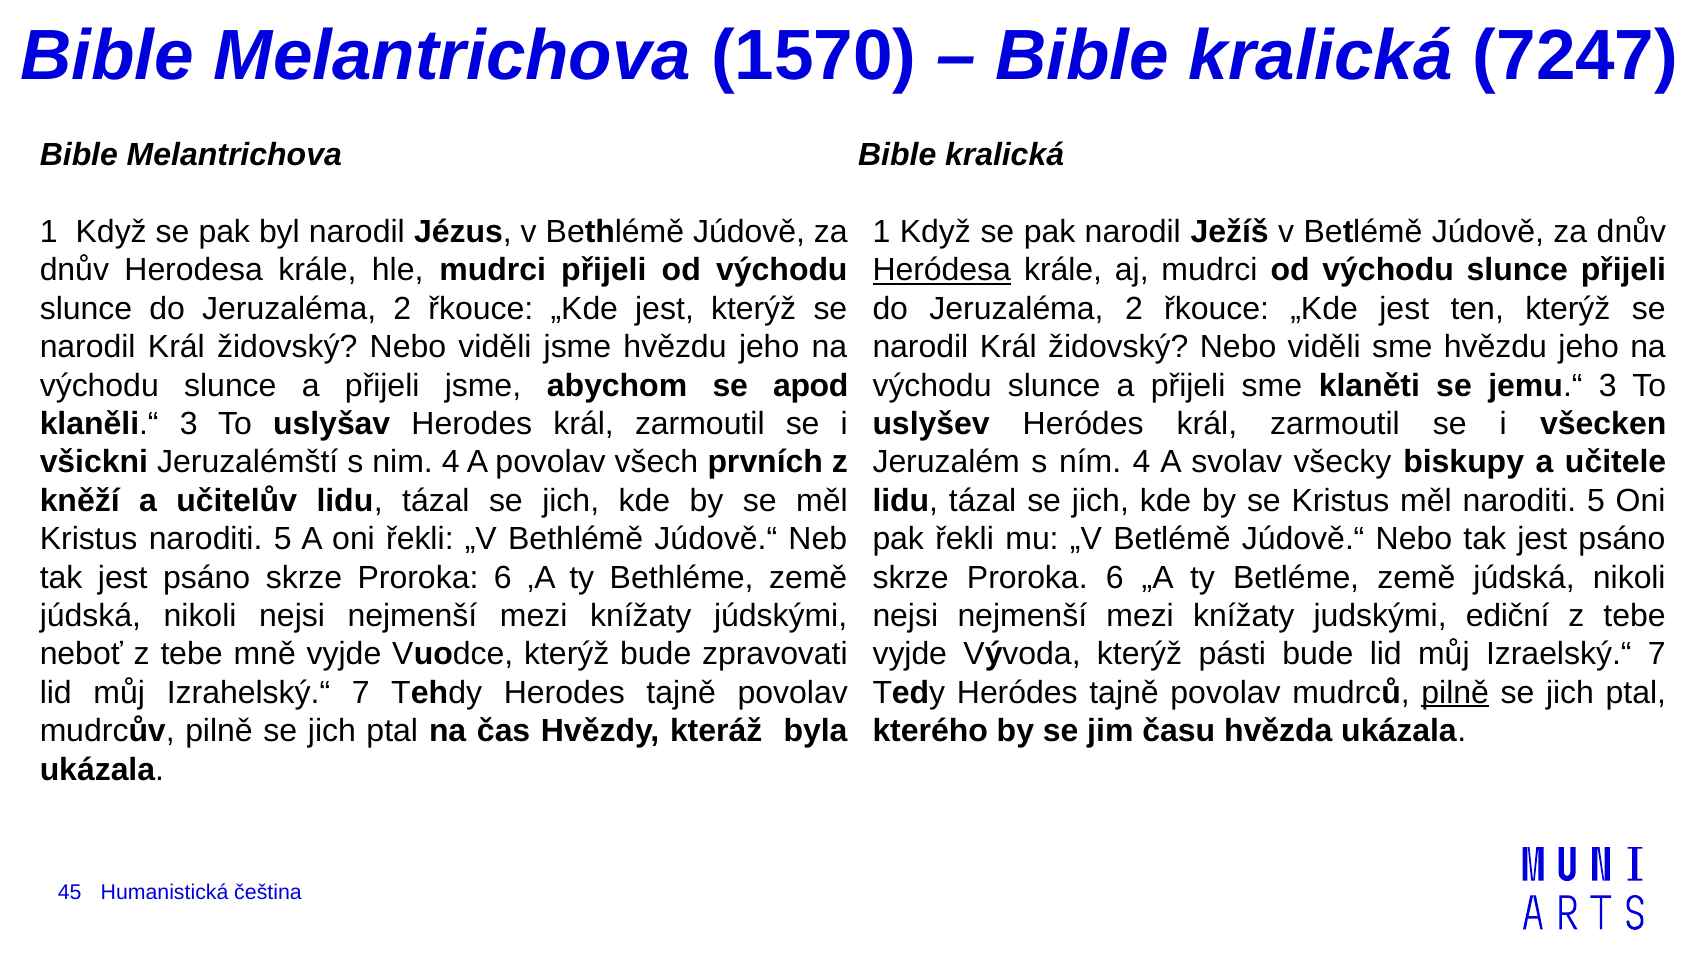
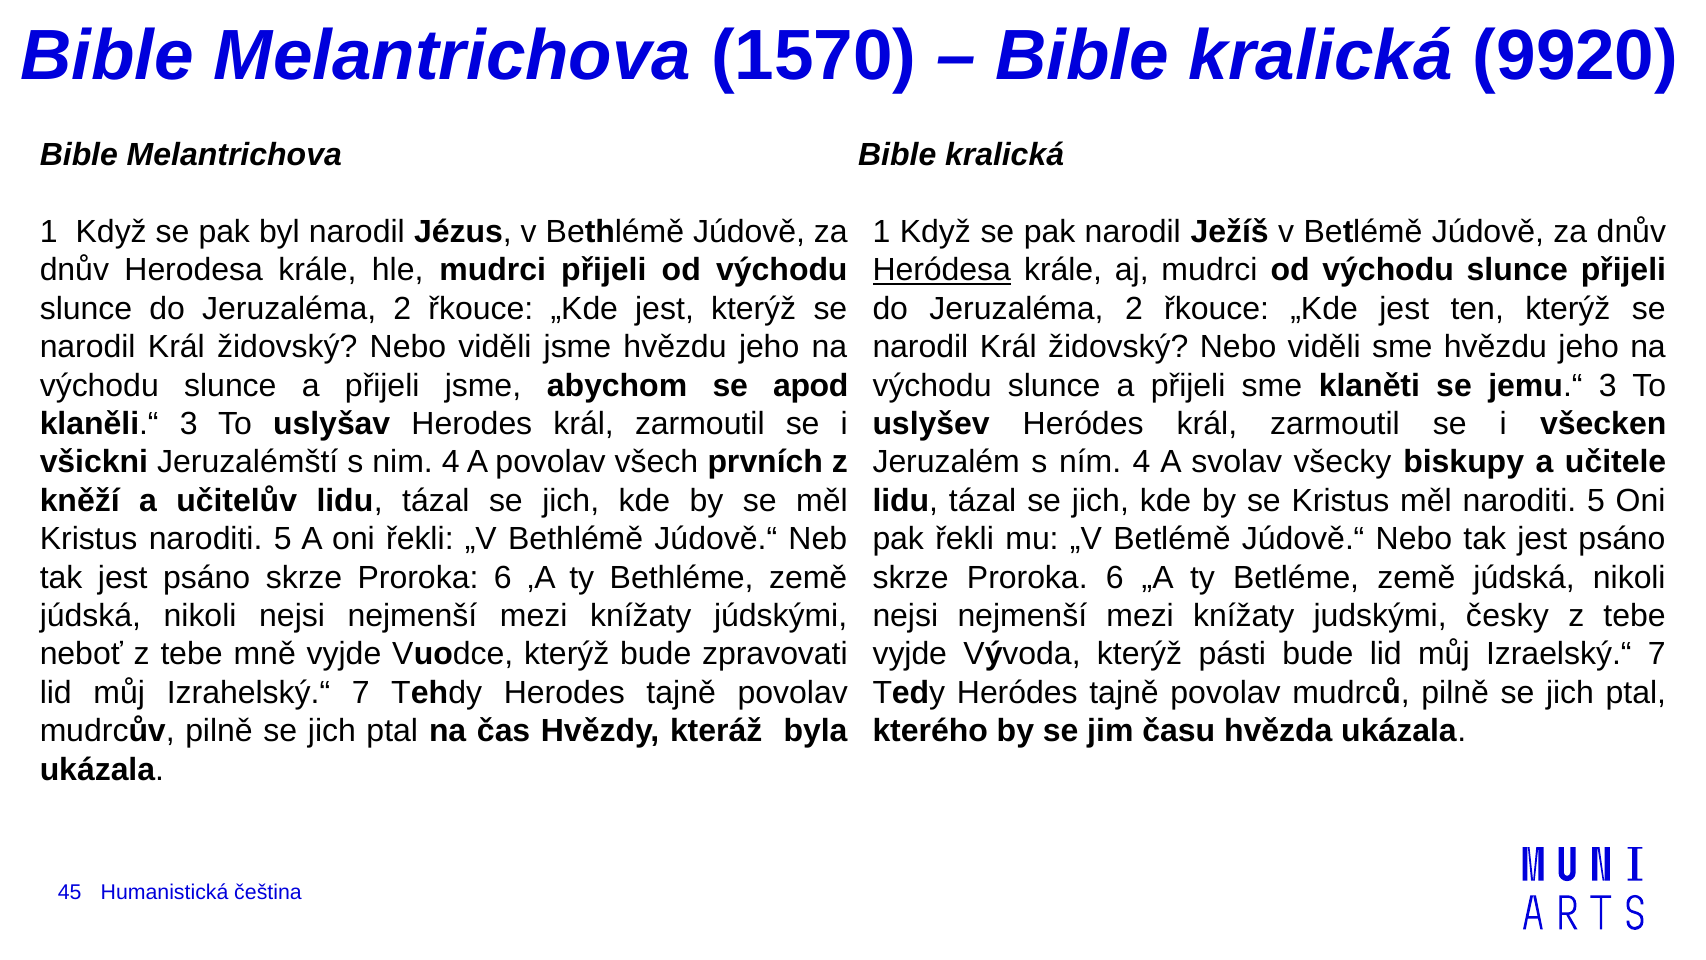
7247: 7247 -> 9920 (1576, 56)
ediční: ediční -> česky (1507, 616)
pilně underline: present -> none (1455, 692)
